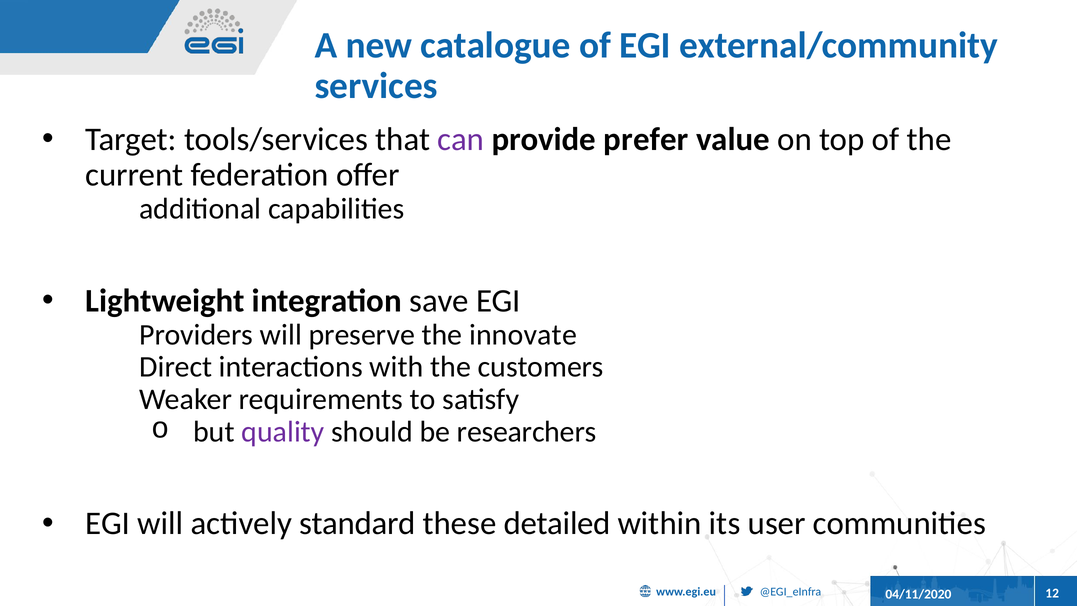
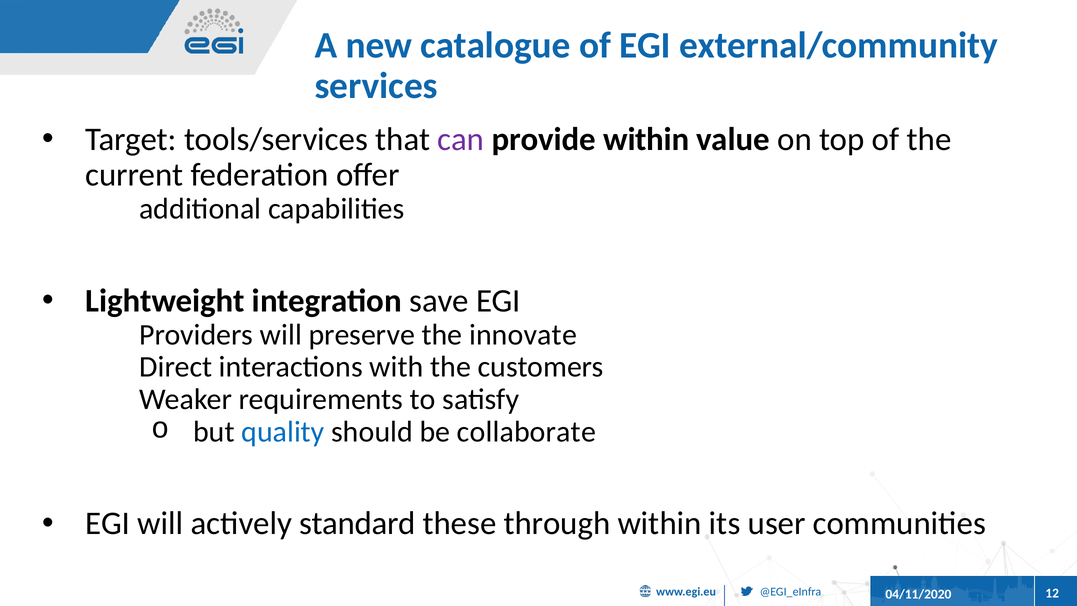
provide prefer: prefer -> within (646, 139)
quality colour: purple -> blue (283, 432)
researchers: researchers -> collaborate (526, 432)
detailed: detailed -> through (557, 523)
